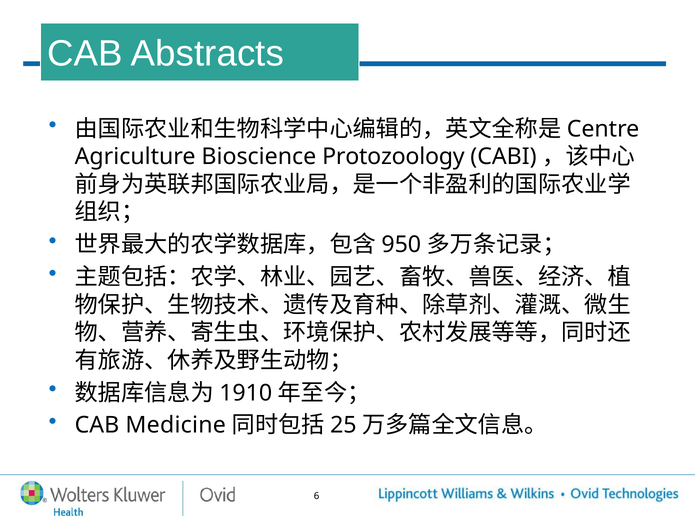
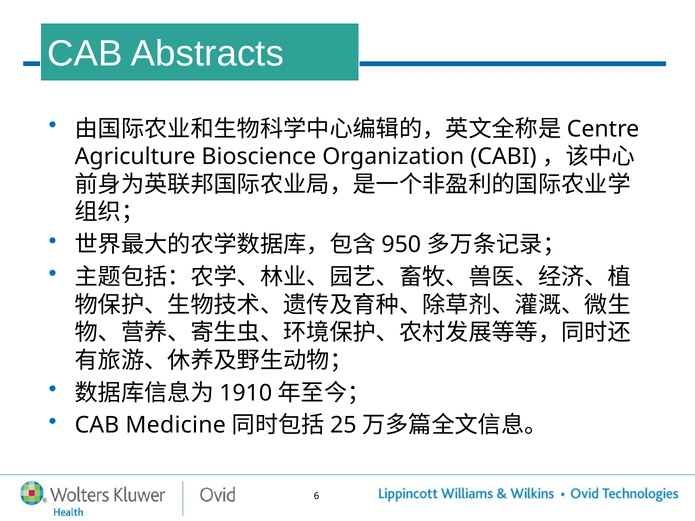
Protozoology: Protozoology -> Organization (393, 157)
